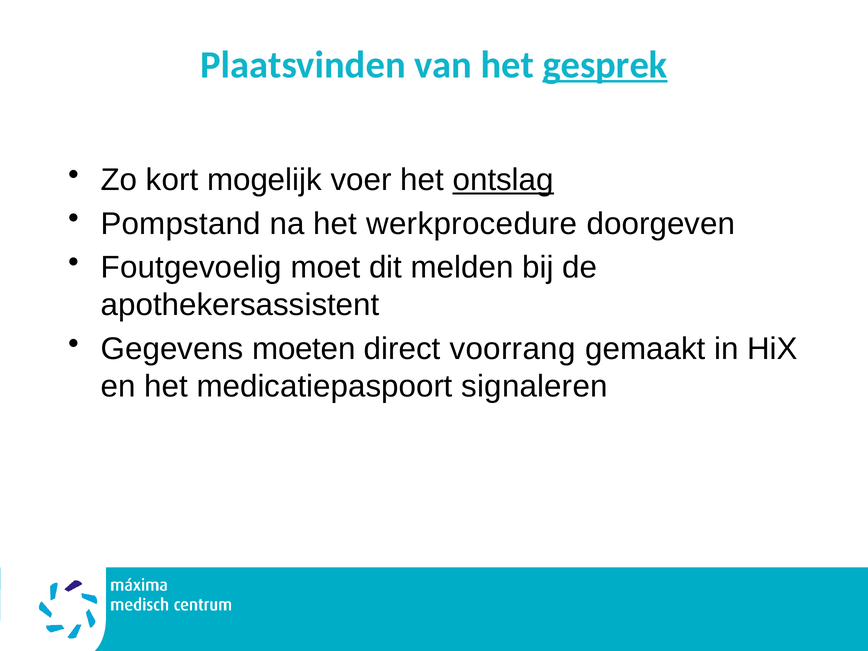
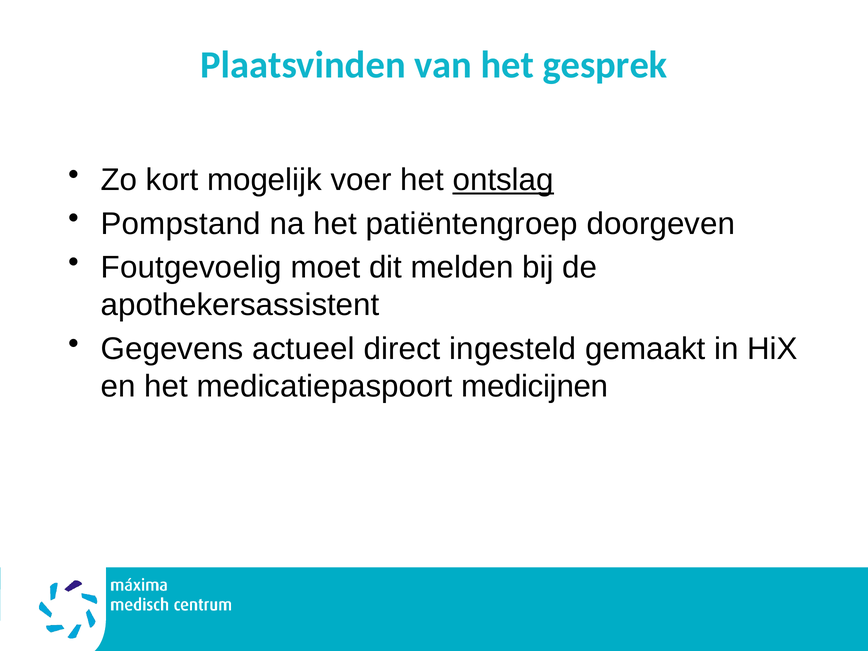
gesprek underline: present -> none (605, 65)
werkprocedure: werkprocedure -> patiëntengroep (472, 224)
moeten: moeten -> actueel (304, 349)
voorrang: voorrang -> ingesteld (513, 349)
signaleren: signaleren -> medicijnen (535, 387)
